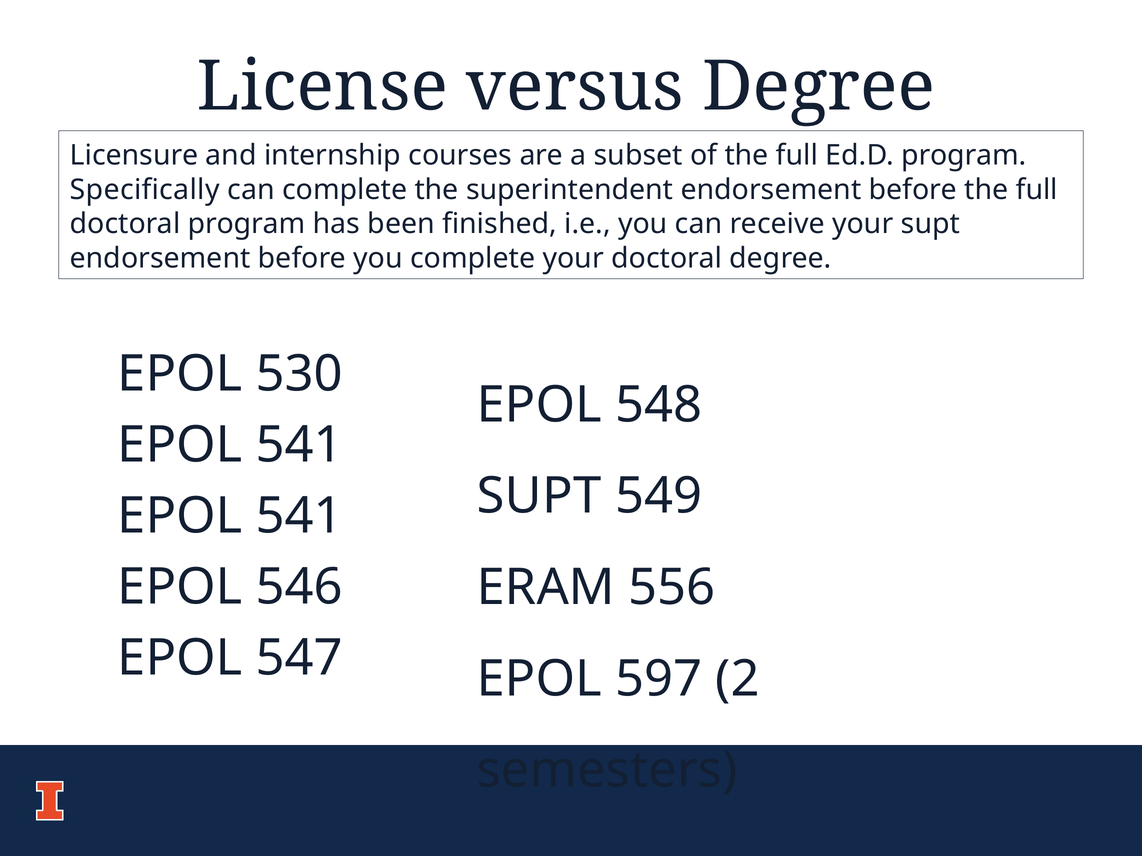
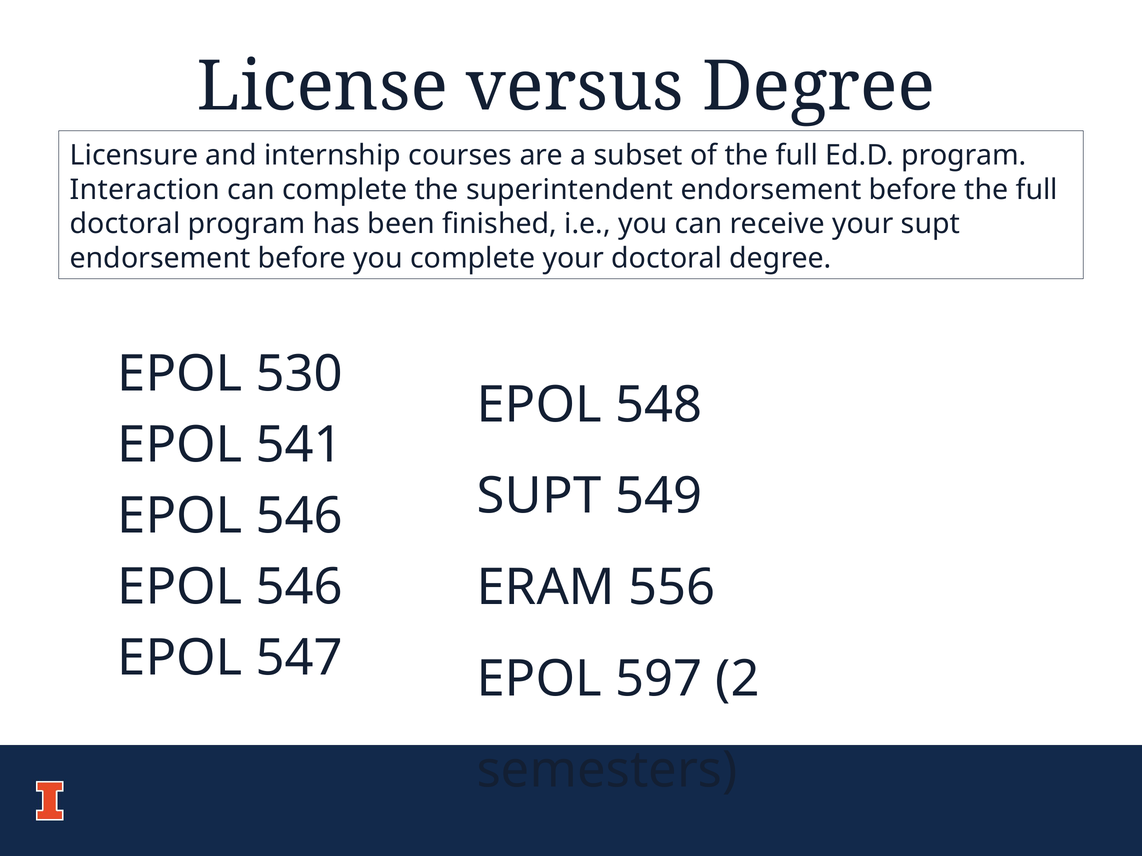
Specifically: Specifically -> Interaction (145, 190)
541: 541 -> 546 (299, 516)
